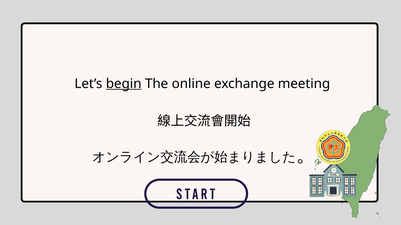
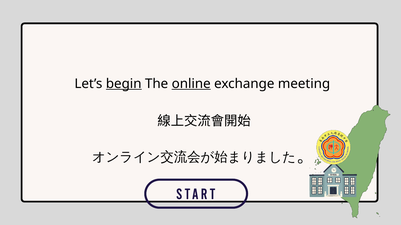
online underline: none -> present (191, 84)
